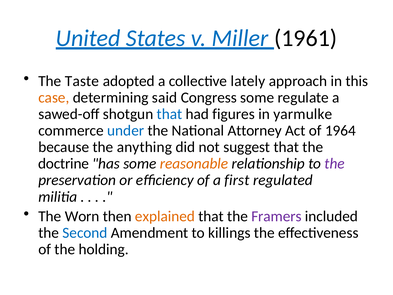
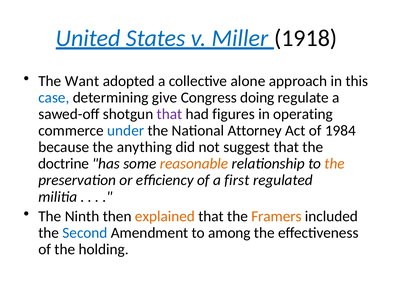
1961: 1961 -> 1918 (306, 38)
Taste: Taste -> Want (82, 81)
lately: lately -> alone (248, 81)
case colour: orange -> blue (54, 97)
said: said -> give (165, 97)
Congress some: some -> doing (257, 97)
that colour: blue -> purple (169, 114)
yarmulke: yarmulke -> operating (303, 114)
1964: 1964 -> 1984 (340, 131)
the colour: purple -> orange (335, 164)
Worn: Worn -> Ninth (82, 216)
Framers colour: purple -> orange (276, 216)
killings: killings -> among (229, 233)
